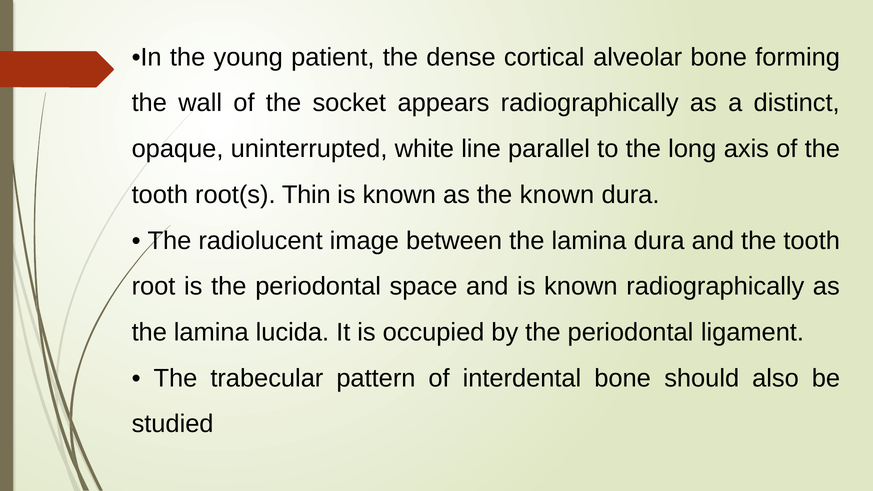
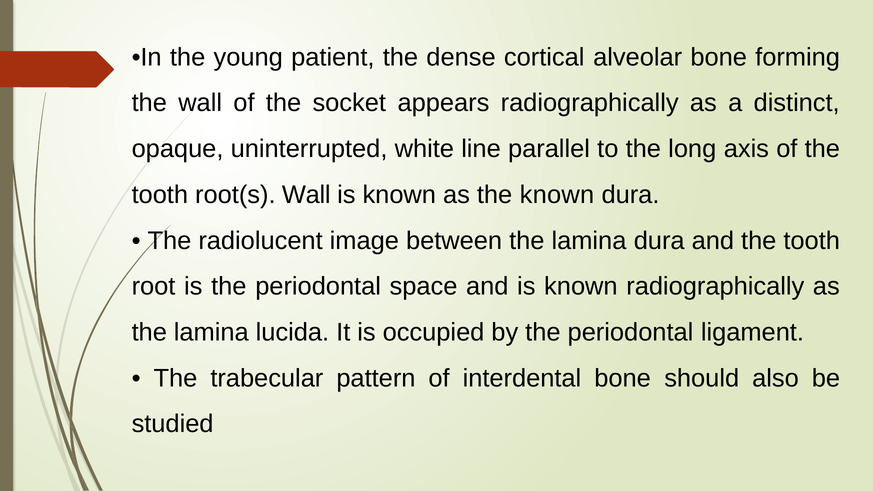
root(s Thin: Thin -> Wall (306, 195)
